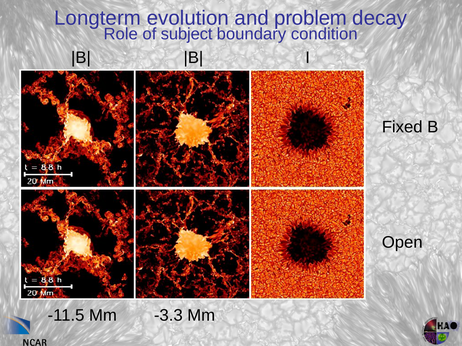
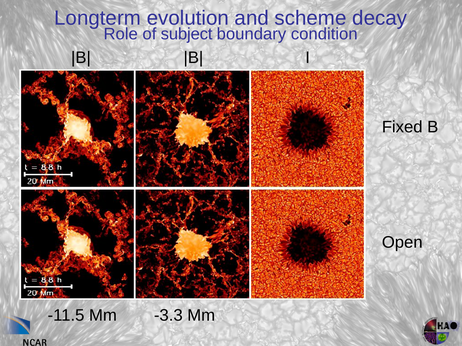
problem: problem -> scheme (311, 18)
